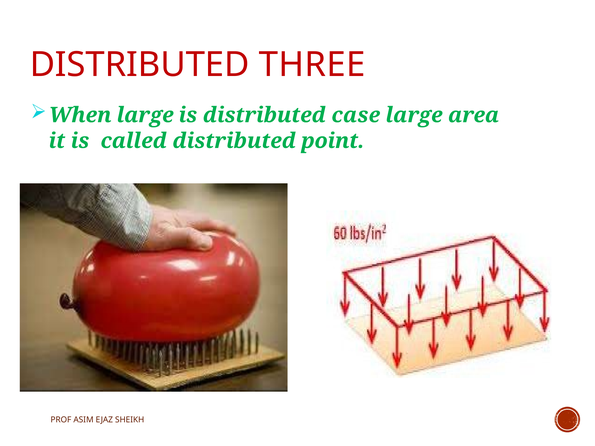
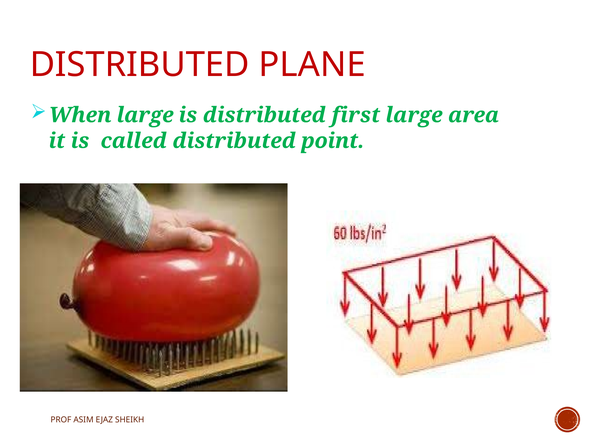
THREE: THREE -> PLANE (312, 65)
case: case -> first (356, 115)
